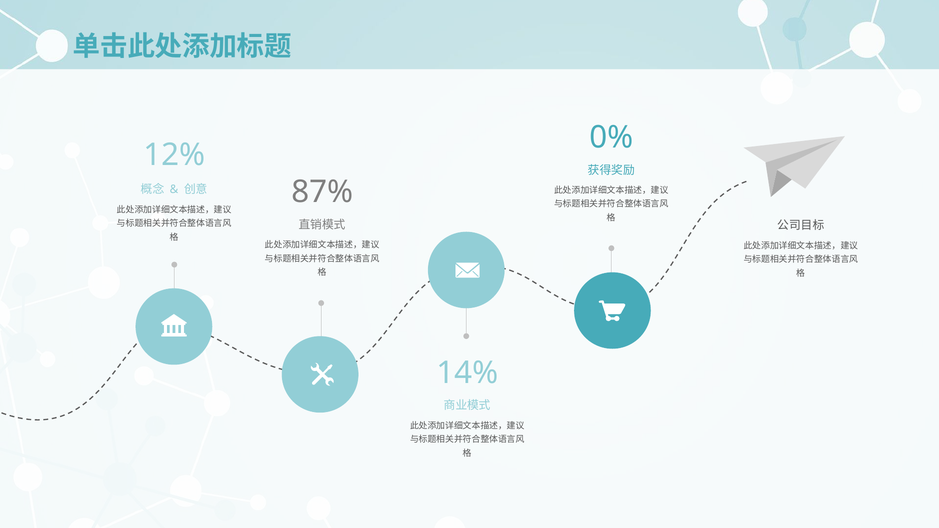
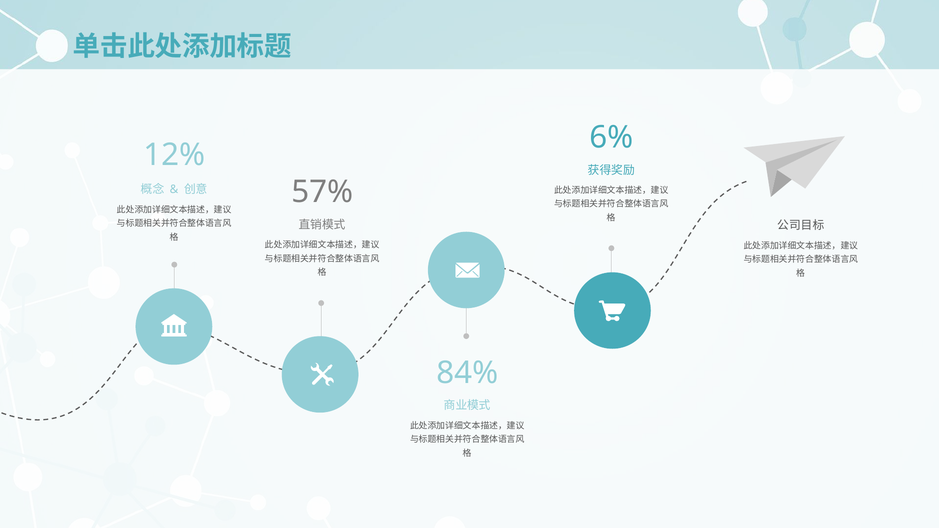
0%: 0% -> 6% (611, 137)
87%: 87% -> 57% (322, 192)
14%: 14% -> 84% (467, 373)
